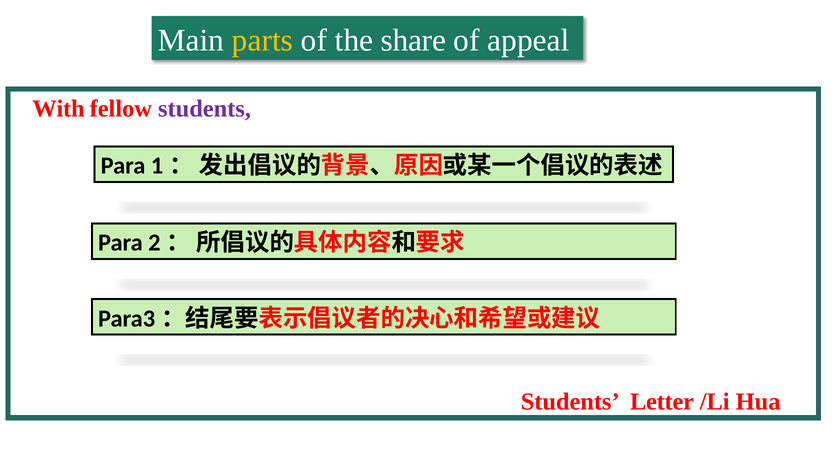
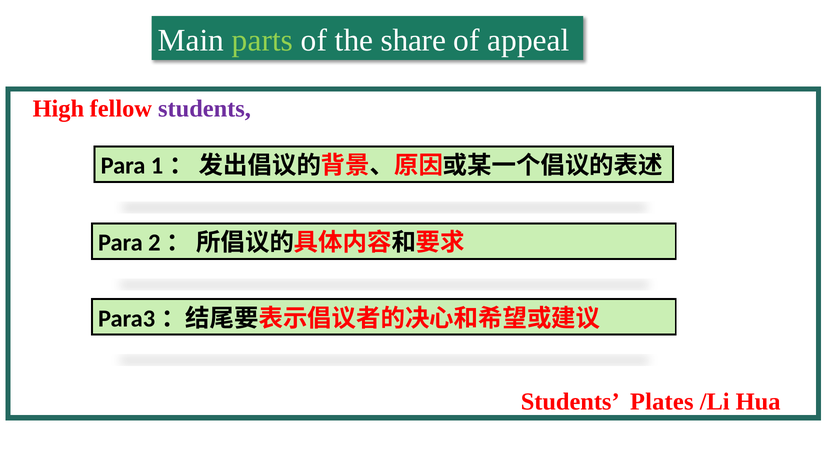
parts colour: yellow -> light green (262, 40)
With: With -> High (58, 109)
Letter: Letter -> Plates (662, 402)
